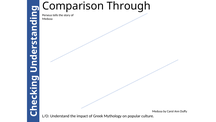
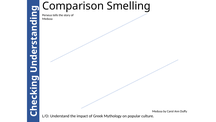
Through: Through -> Smelling (129, 6)
